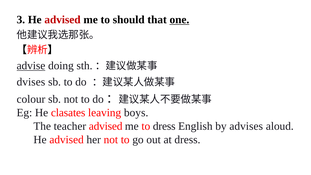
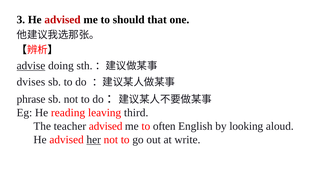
one underline: present -> none (179, 20)
colour: colour -> phrase (31, 99)
clasates: clasates -> reading (68, 113)
boys: boys -> third (136, 113)
to dress: dress -> often (164, 126)
advises: advises -> looking (246, 126)
her underline: none -> present (94, 140)
at dress: dress -> write (187, 140)
